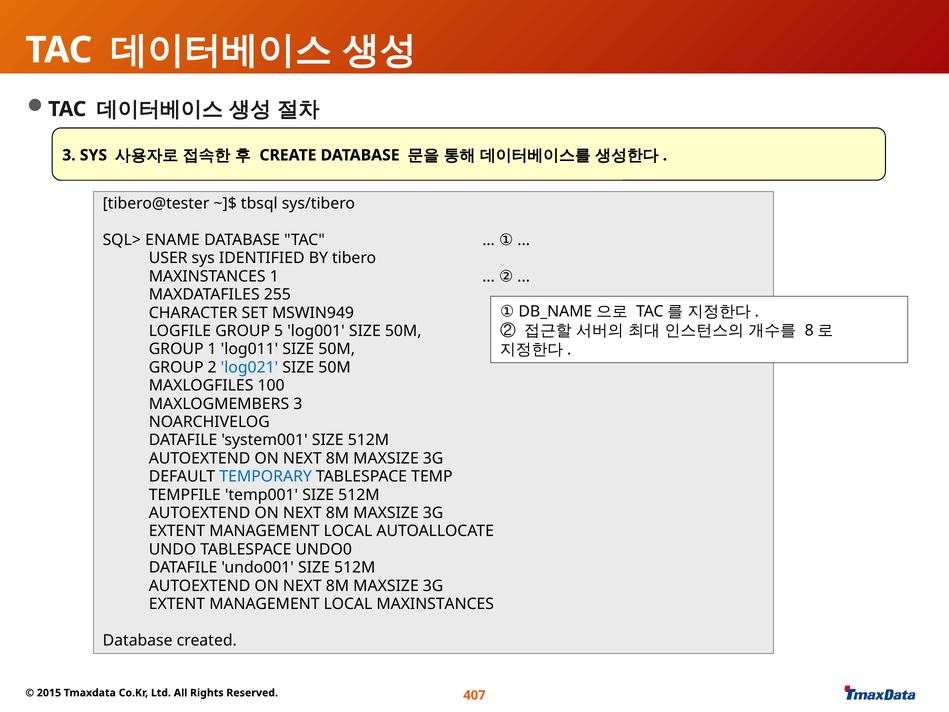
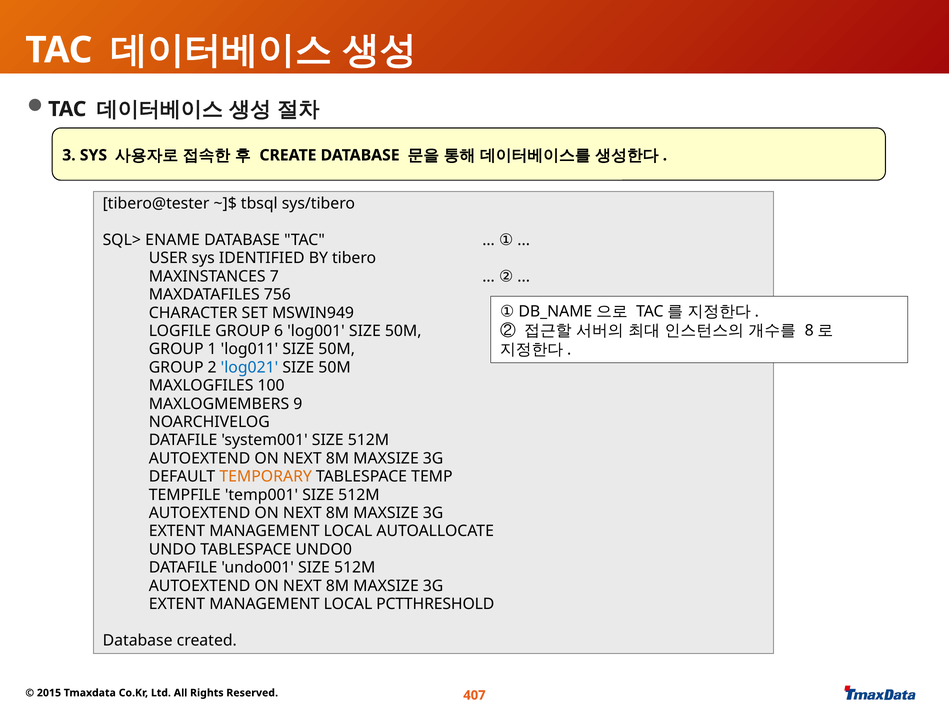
MAXINSTANCES 1: 1 -> 7 (274, 276)
255: 255 -> 756 (277, 295)
5: 5 -> 6 (279, 331)
MAXLOGMEMBERS 3: 3 -> 9 (298, 404)
TEMPORARY colour: blue -> orange (266, 476)
LOCAL MAXINSTANCES: MAXINSTANCES -> PCTTHRESHOLD (435, 604)
